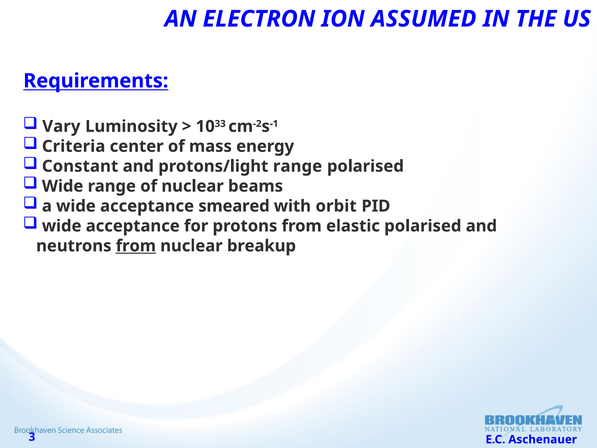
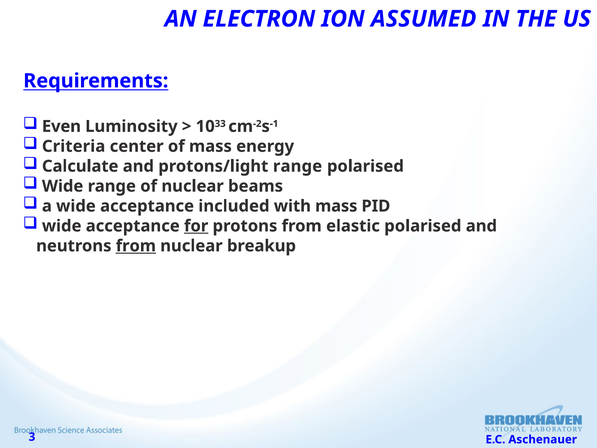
Vary: Vary -> Even (61, 126)
Constant: Constant -> Calculate (80, 166)
smeared: smeared -> included (234, 206)
with orbit: orbit -> mass (336, 206)
for underline: none -> present (196, 226)
